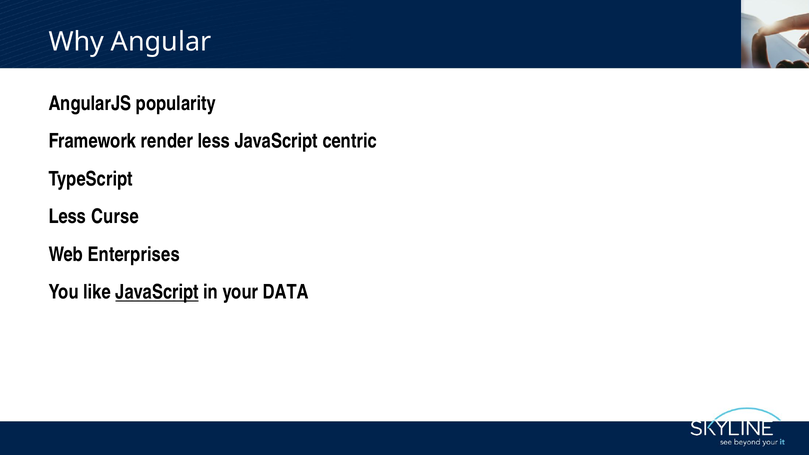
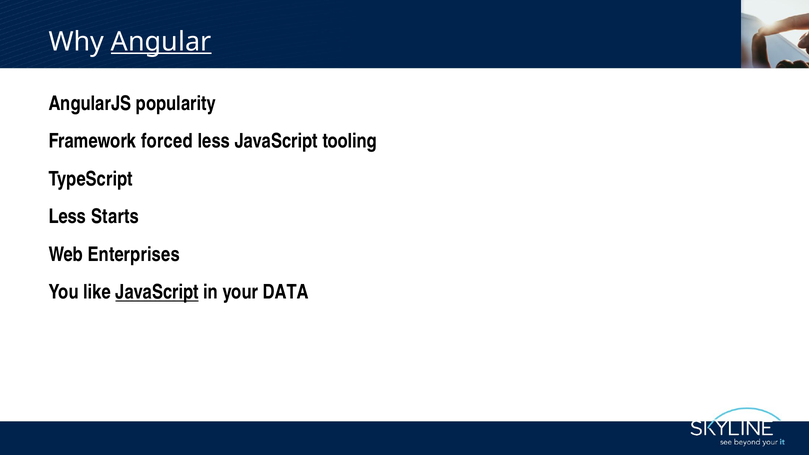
Angular underline: none -> present (161, 42)
render: render -> forced (167, 141)
centric: centric -> tooling (350, 141)
Curse: Curse -> Starts (115, 217)
